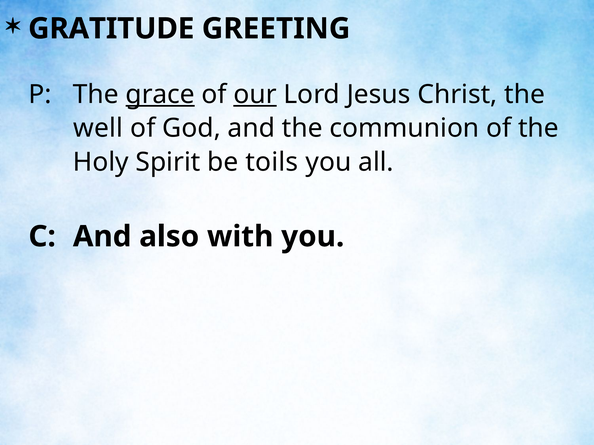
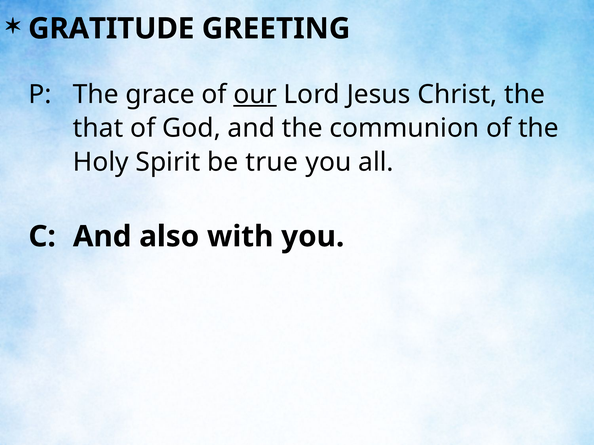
grace underline: present -> none (160, 95)
well: well -> that (98, 128)
toils: toils -> true (272, 162)
